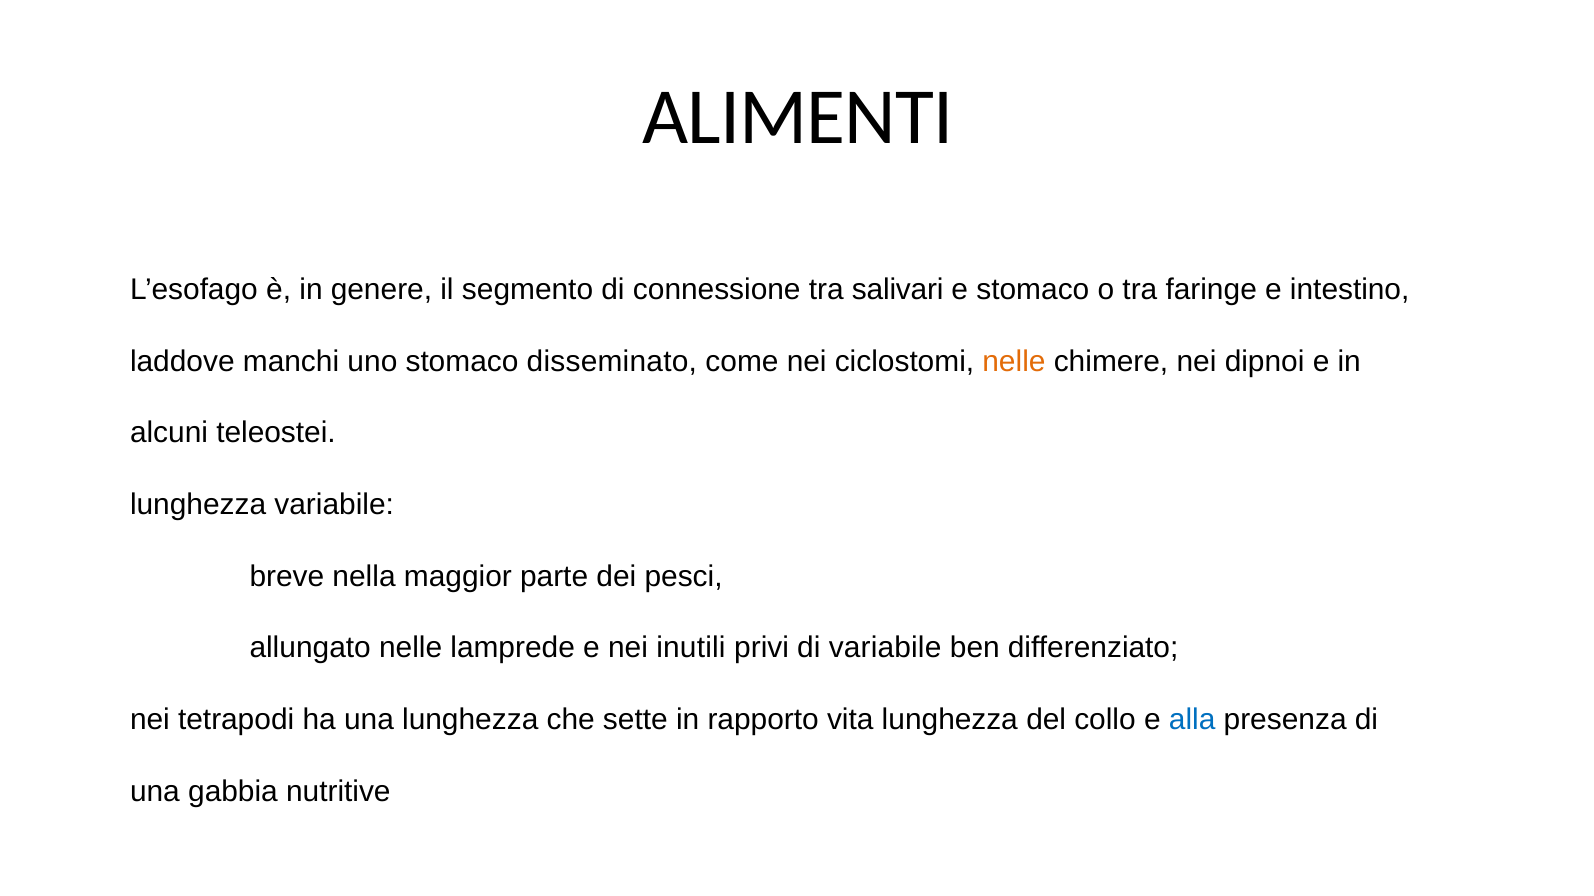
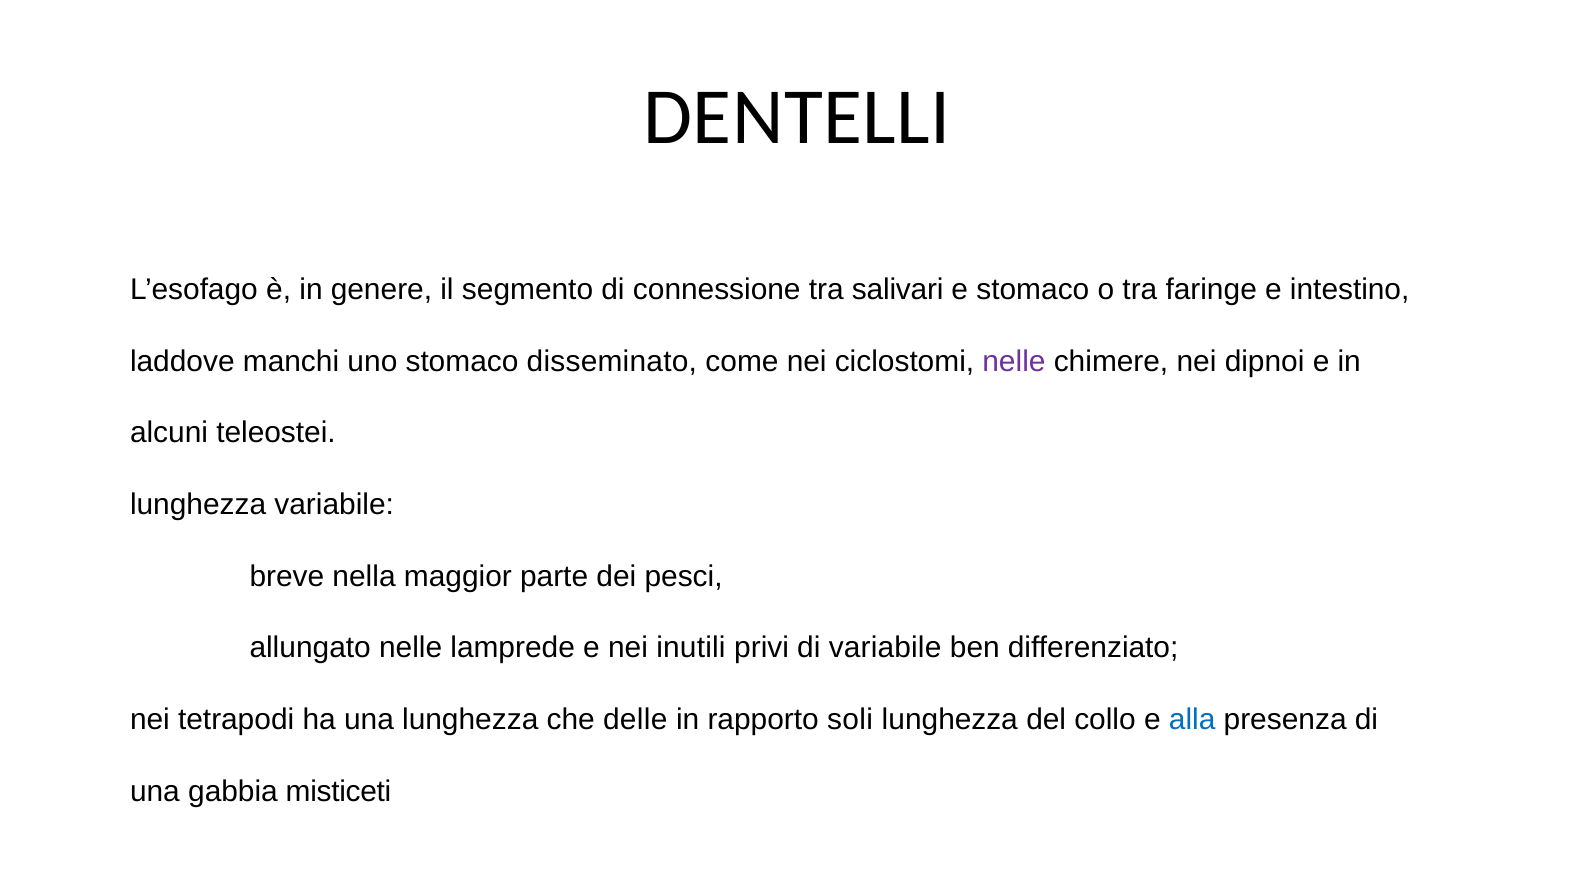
ALIMENTI: ALIMENTI -> DENTELLI (797, 117)
nelle colour: orange -> purple (1014, 362)
sette: sette -> delle (635, 720)
vita: vita -> soli (850, 720)
nutritive: nutritive -> misticeti (338, 792)
